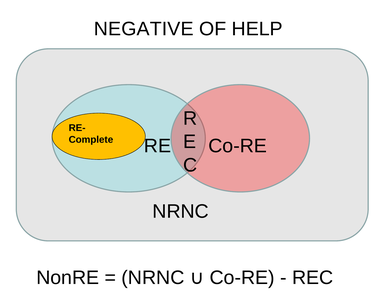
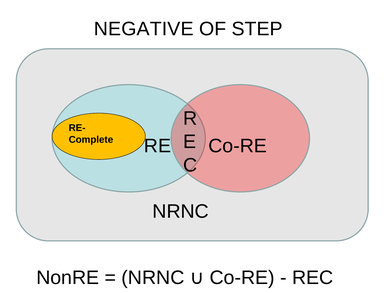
HELP: HELP -> STEP (257, 29)
